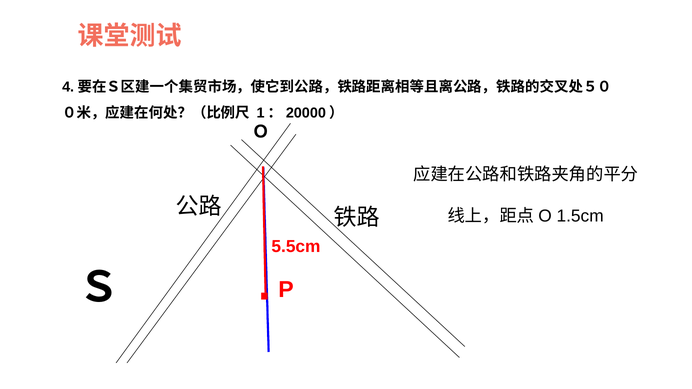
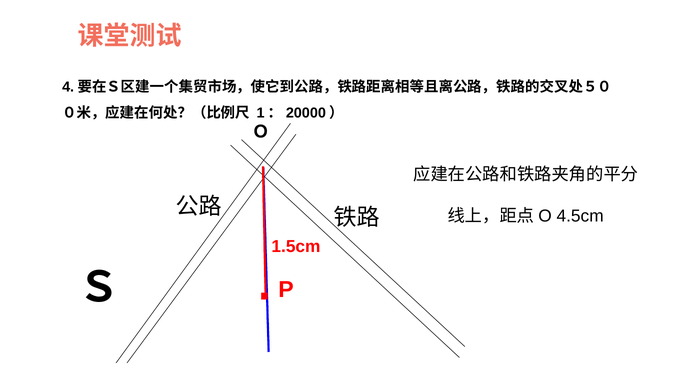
1.5cm: 1.5cm -> 4.5cm (580, 216)
5.5cm: 5.5cm -> 1.5cm (296, 247)
